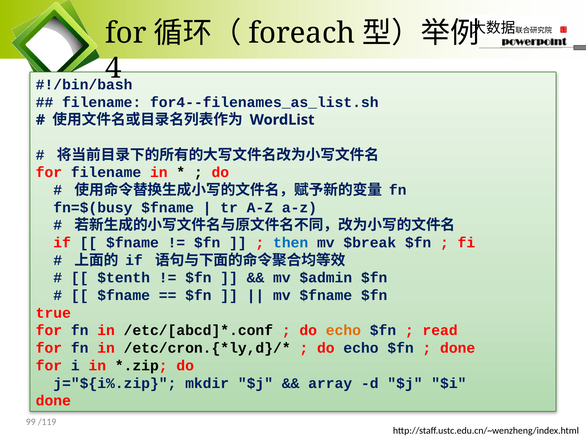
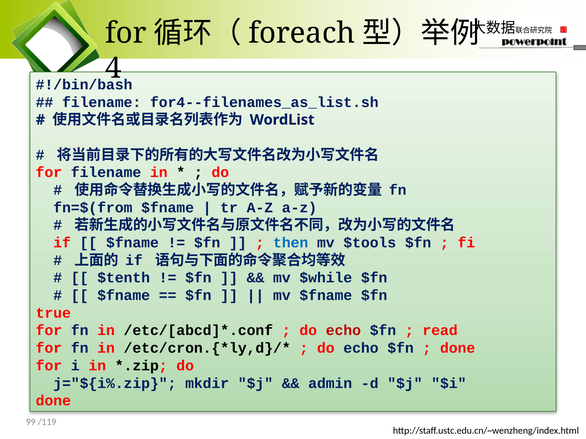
fn=$(busy: fn=$(busy -> fn=$(from (93, 208)
$break: $break -> $tools (370, 243)
$admin: $admin -> $while (326, 278)
echo colour: orange -> red (343, 331)
array: array -> admin (330, 384)
